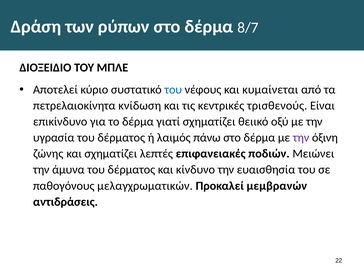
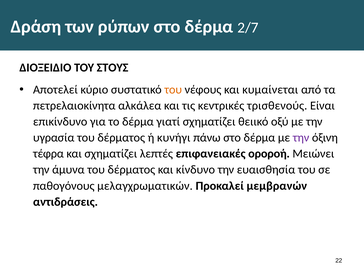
8/7: 8/7 -> 2/7 (248, 28)
ΜΠΛΕ: ΜΠΛΕ -> ΣΤΟΥΣ (113, 68)
του colour: blue -> orange (173, 90)
κνίδωση: κνίδωση -> αλκάλεα (140, 106)
λαιμός: λαιμός -> κυνήγι (174, 138)
ζώνης: ζώνης -> τέφρα (48, 154)
ποδιών: ποδιών -> οροροή (269, 154)
